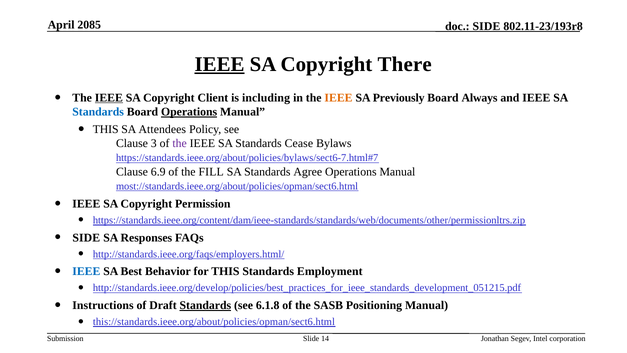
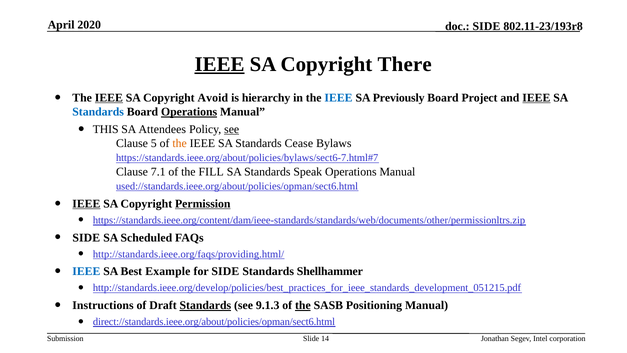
2085: 2085 -> 2020 (89, 25)
Client: Client -> Avoid (213, 98)
including: including -> hierarchy (266, 98)
IEEE colour: orange -> blue (339, 98)
Always: Always -> Project (480, 98)
IEEE underline: none -> present (536, 98)
see underline: none -> present (232, 129)
3: 3 -> 5 (154, 143)
the colour: purple -> orange (180, 143)
6.9: 6.9 -> 7.1 (158, 171)
Agree: Agree -> Speak (308, 171)
most://standards.ieee.org/about/policies/opman/sect6.html: most://standards.ieee.org/about/policies/opman/sect6.html -> used://standards.ieee.org/about/policies/opman/sect6.html (237, 186)
IEEE underline: none -> present (86, 204)
Permission underline: none -> present (203, 204)
Responses: Responses -> Scheduled (146, 237)
http://standards.ieee.org/faqs/employers.html/: http://standards.ieee.org/faqs/employers.html/ -> http://standards.ieee.org/faqs/providing.html/ (189, 254)
Behavior: Behavior -> Example (168, 271)
for THIS: THIS -> SIDE (225, 271)
Employment: Employment -> Shellhammer (330, 271)
6.1.8: 6.1.8 -> 9.1.3 (268, 305)
the underline: none -> present (303, 305)
this://standards.ieee.org/about/policies/opman/sect6.html: this://standards.ieee.org/about/policies/opman/sect6.html -> direct://standards.ieee.org/about/policies/opman/sect6.html (214, 322)
